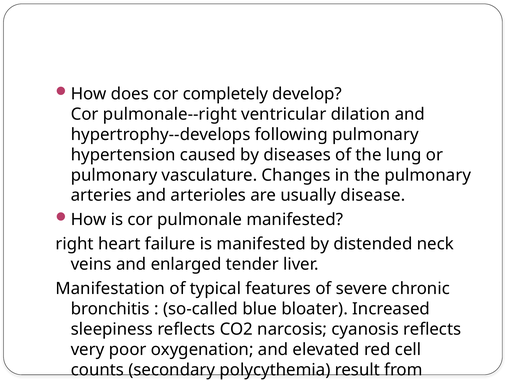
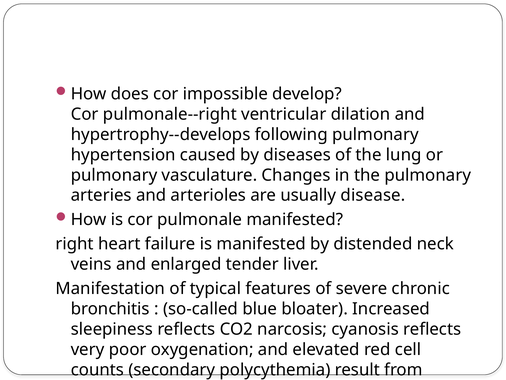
completely: completely -> impossible (225, 94)
